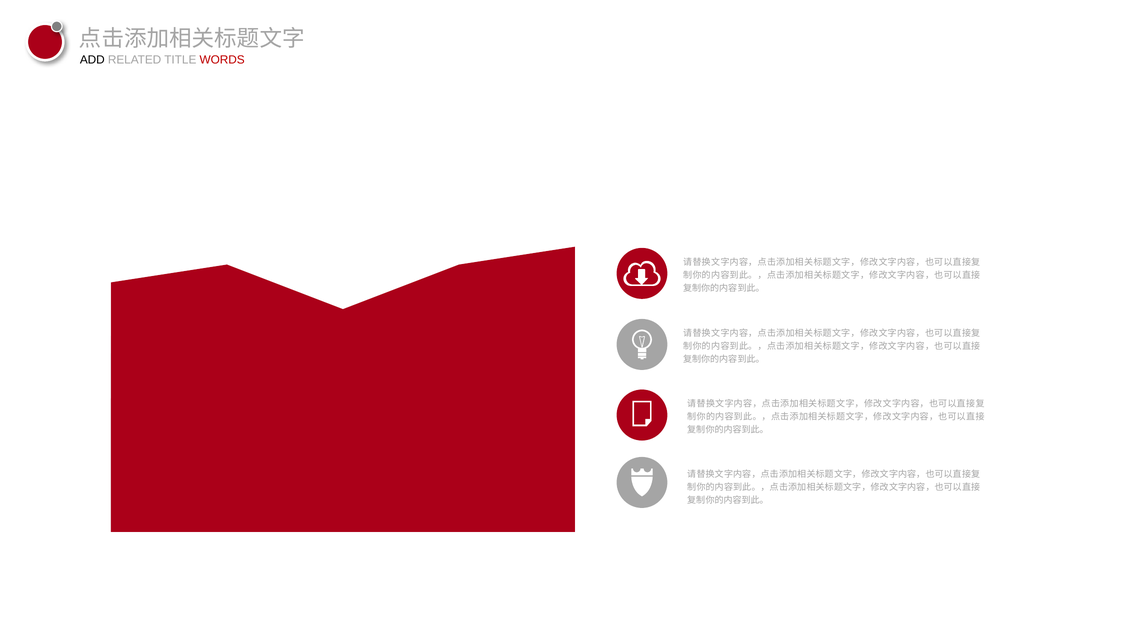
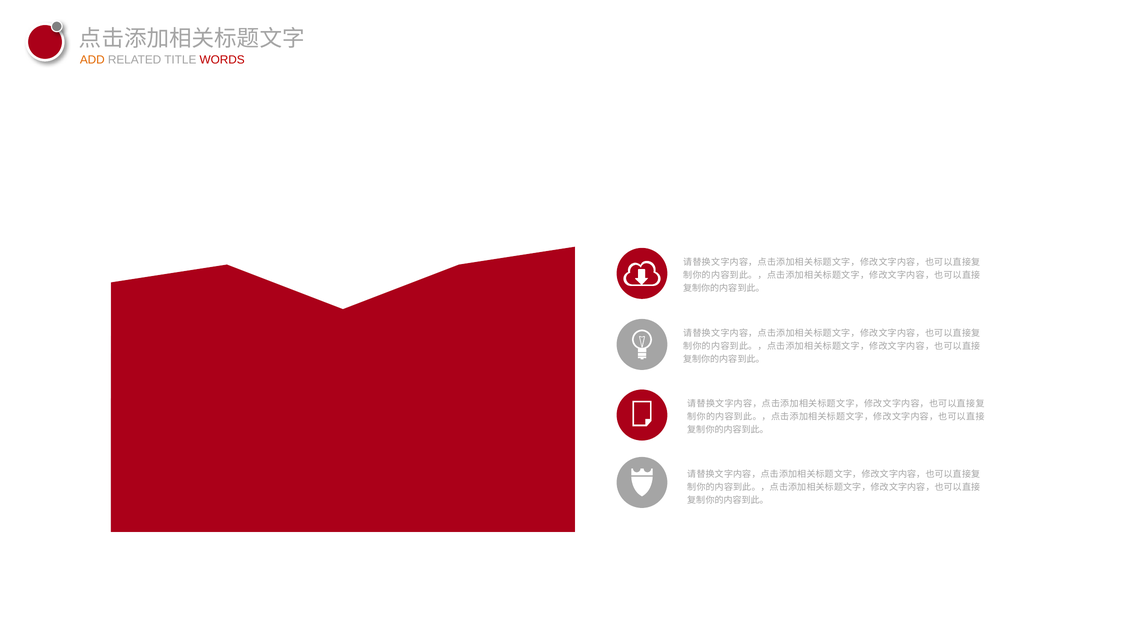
ADD colour: black -> orange (92, 60)
